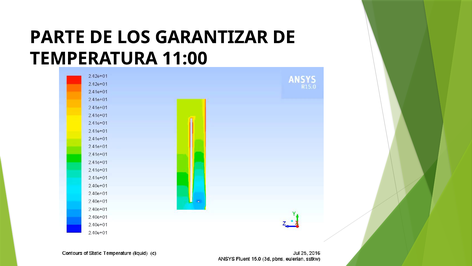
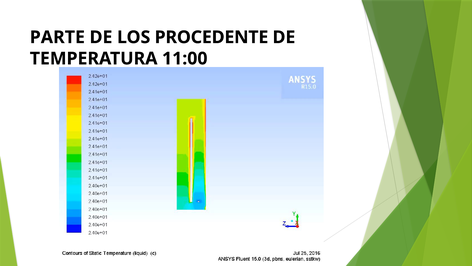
GARANTIZAR: GARANTIZAR -> PROCEDENTE (211, 37)
